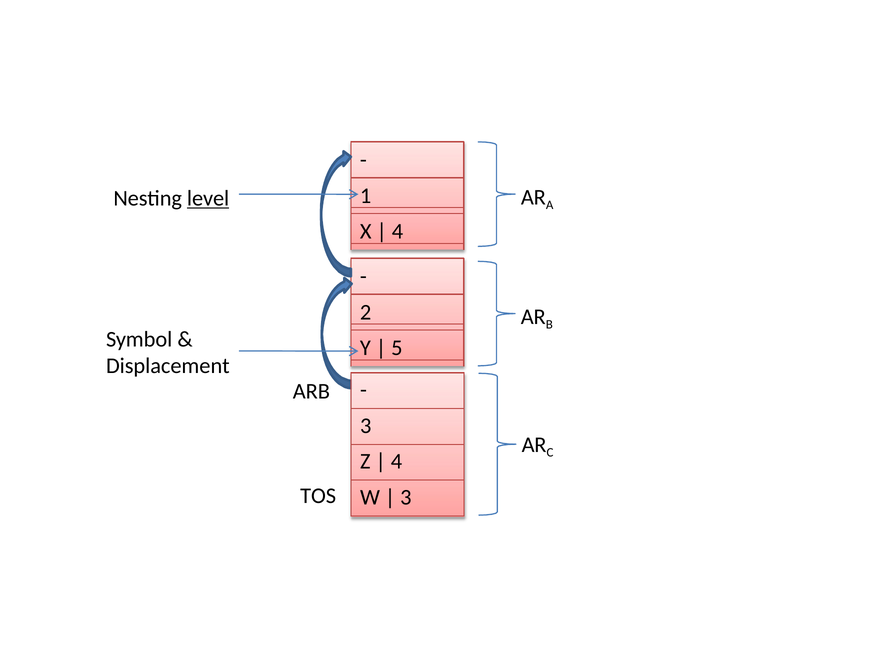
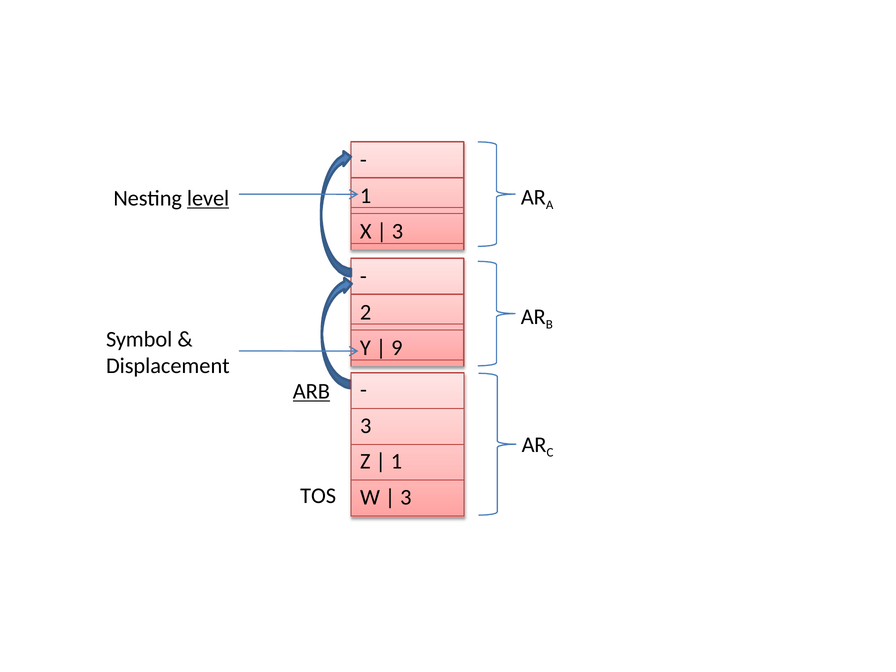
4: 4 -> 3 (397, 232)
5: 5 -> 9 (397, 348)
ARB underline: none -> present (311, 391)
4: 4 -> 1 (396, 461)
